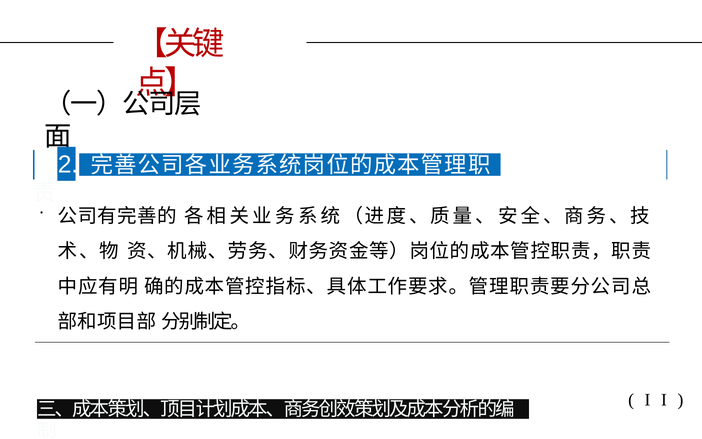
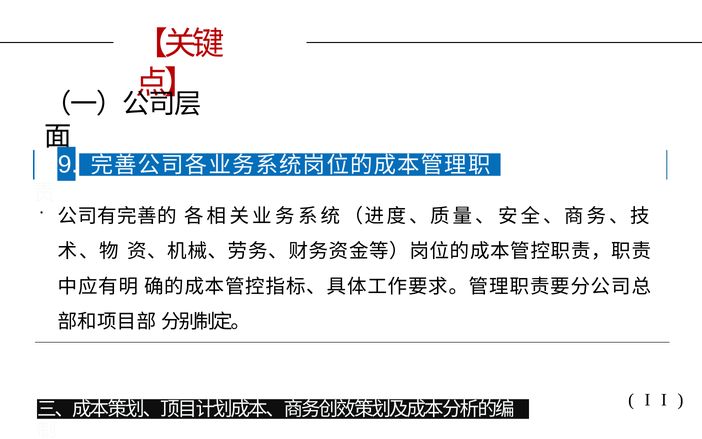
2: 2 -> 9 (68, 164)
